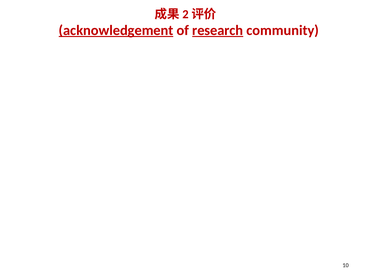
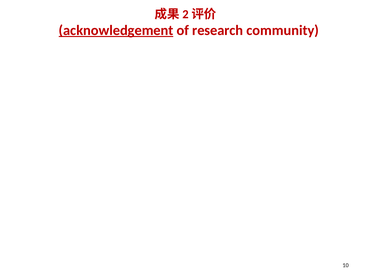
research underline: present -> none (218, 30)
